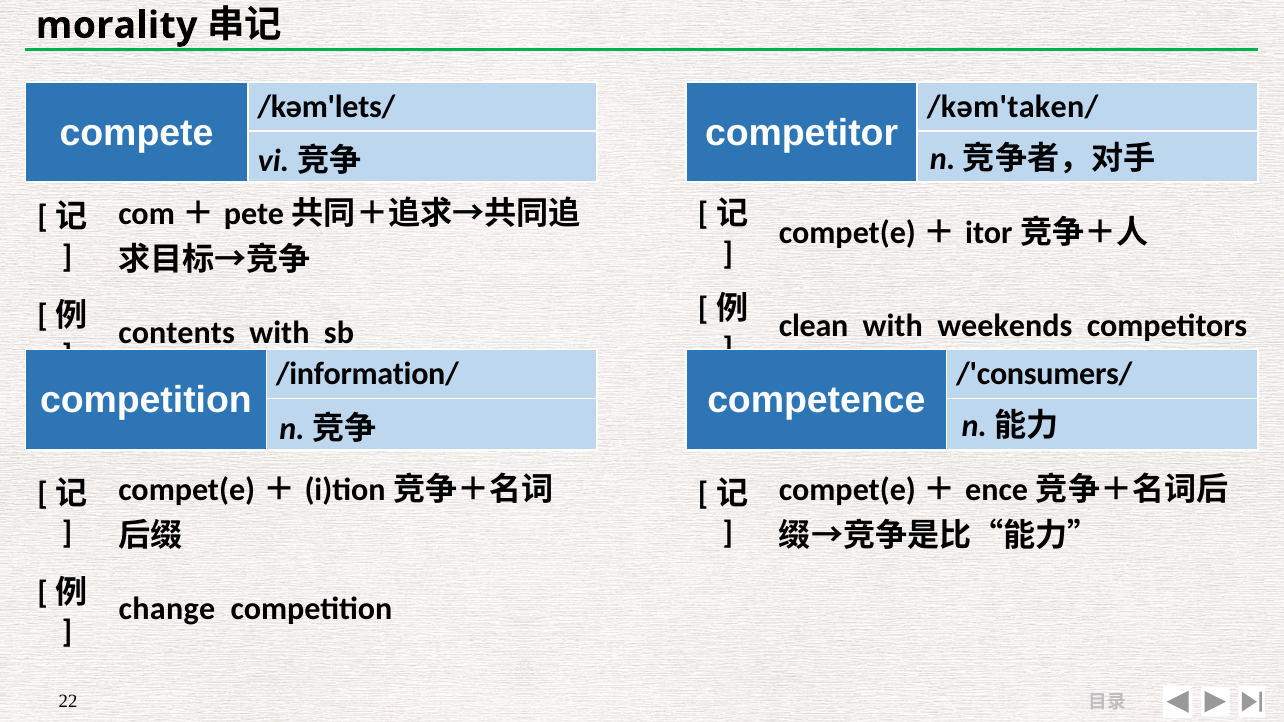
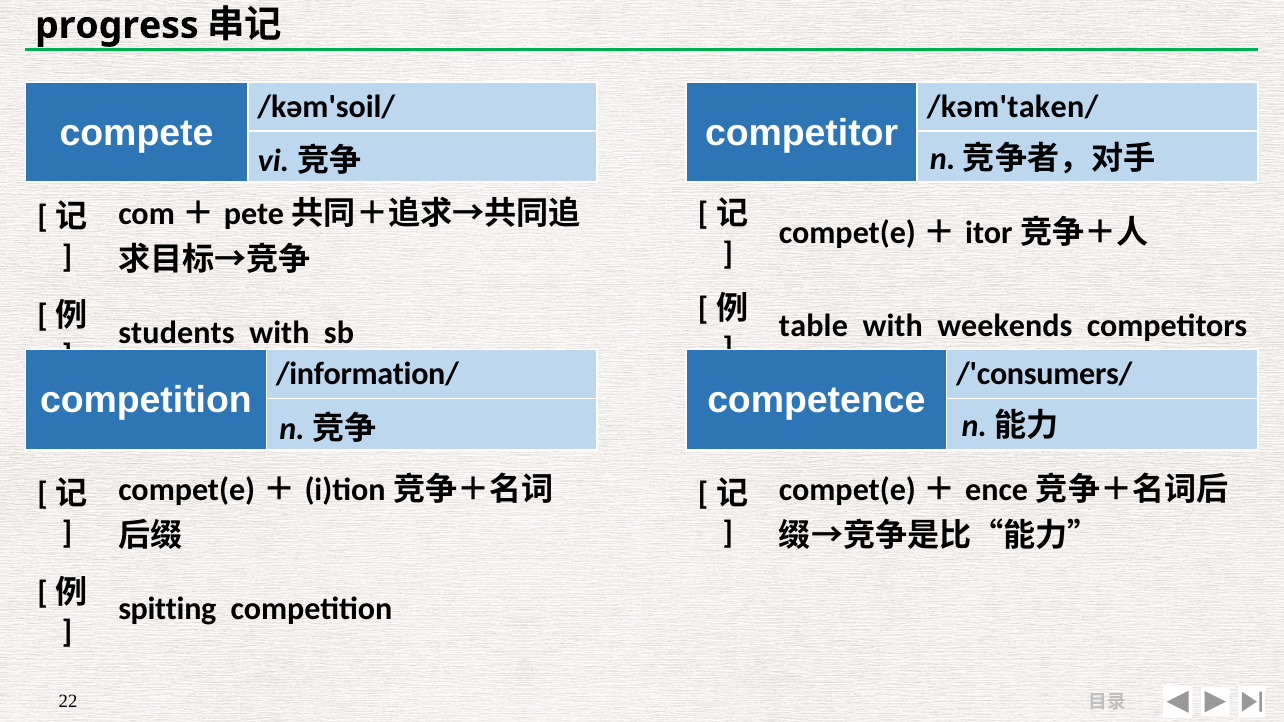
morality: morality -> progress (117, 25)
/kəm'lets/: /kəm'lets/ -> /kəm'soil/ (326, 107)
clean: clean -> table (813, 326)
contents: contents -> students (177, 333)
change: change -> spitting (167, 609)
